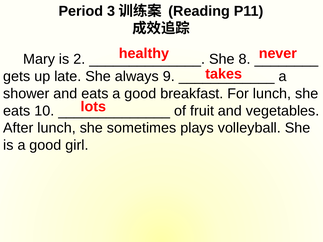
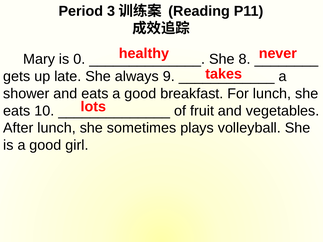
2: 2 -> 0 (79, 59)
